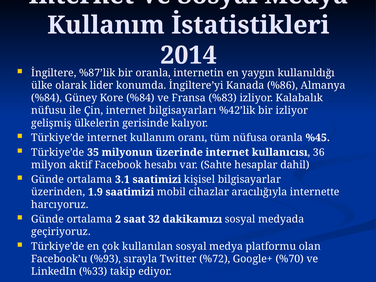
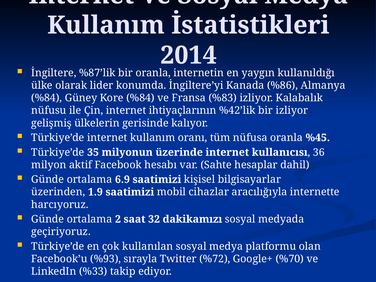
bilgisayarları: bilgisayarları -> ihtiyaçlarının (183, 111)
3.1: 3.1 -> 6.9 (122, 179)
